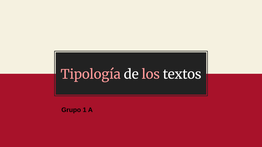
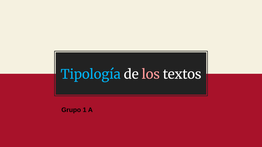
Tipología colour: pink -> light blue (91, 75)
